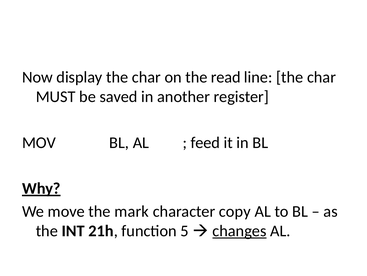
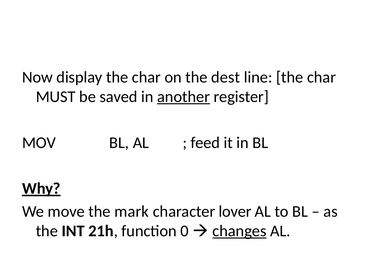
read: read -> dest (226, 77)
another underline: none -> present (184, 97)
copy: copy -> lover (235, 211)
5: 5 -> 0 (185, 230)
